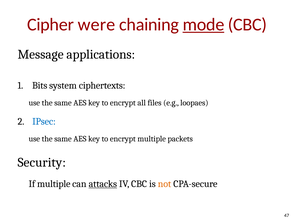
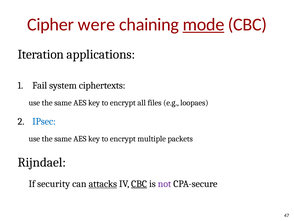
Message: Message -> Iteration (41, 54)
Bits: Bits -> Fail (40, 85)
Security: Security -> Rijndael (42, 162)
If multiple: multiple -> security (54, 183)
CBC underline: none -> present (139, 183)
not colour: orange -> purple (165, 183)
